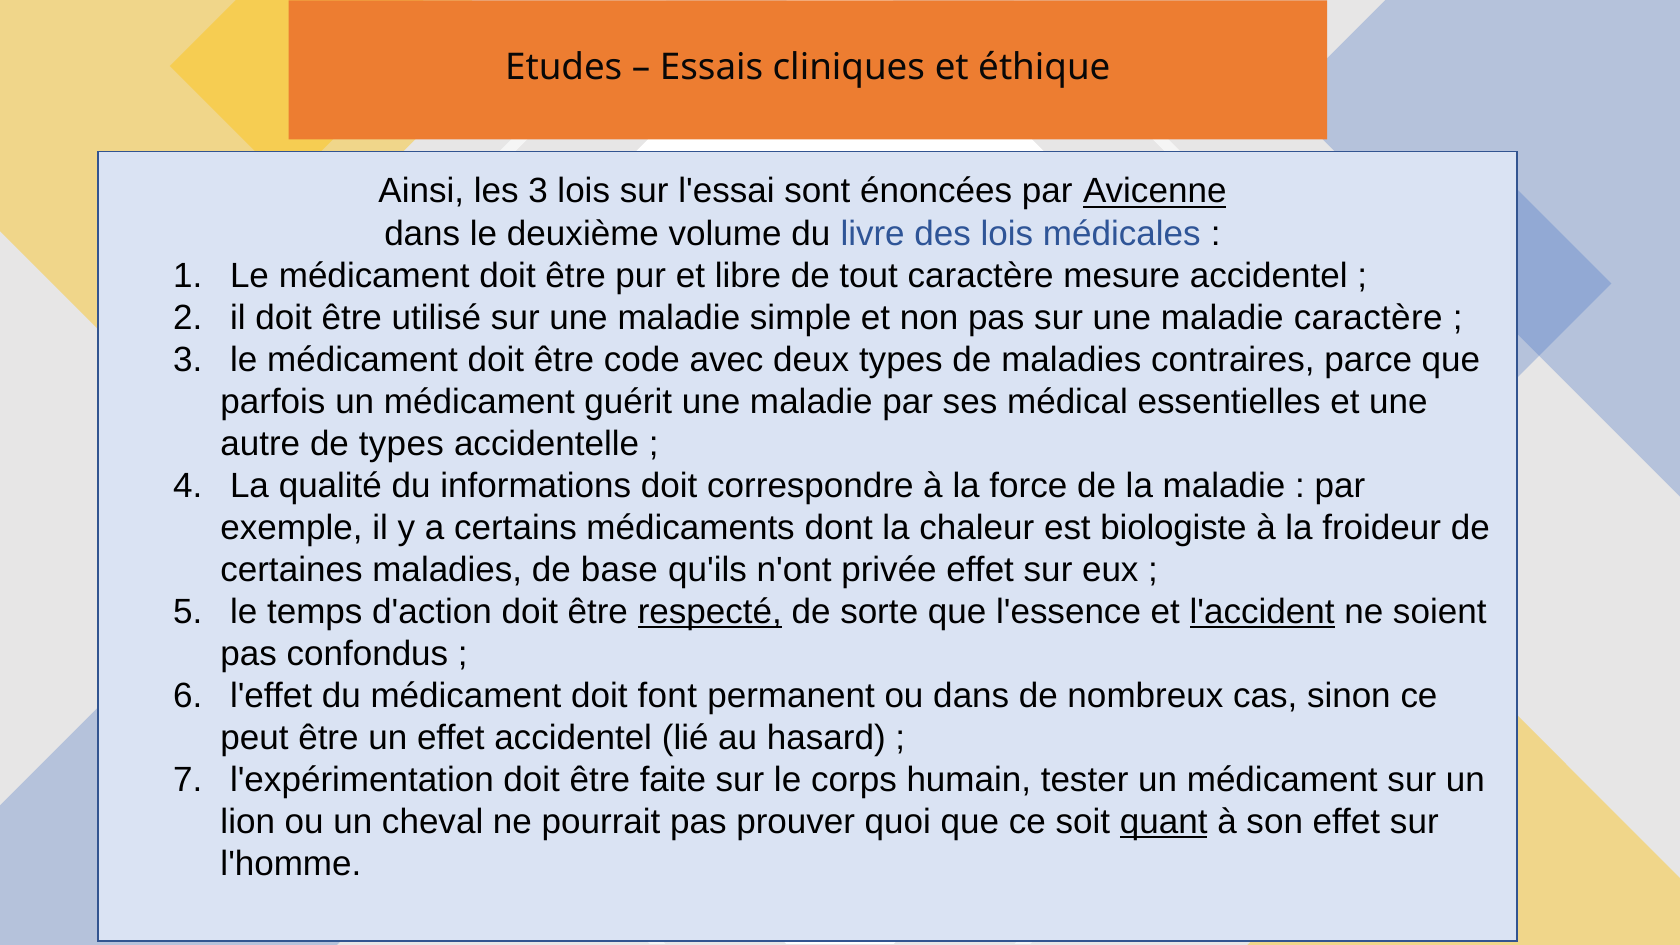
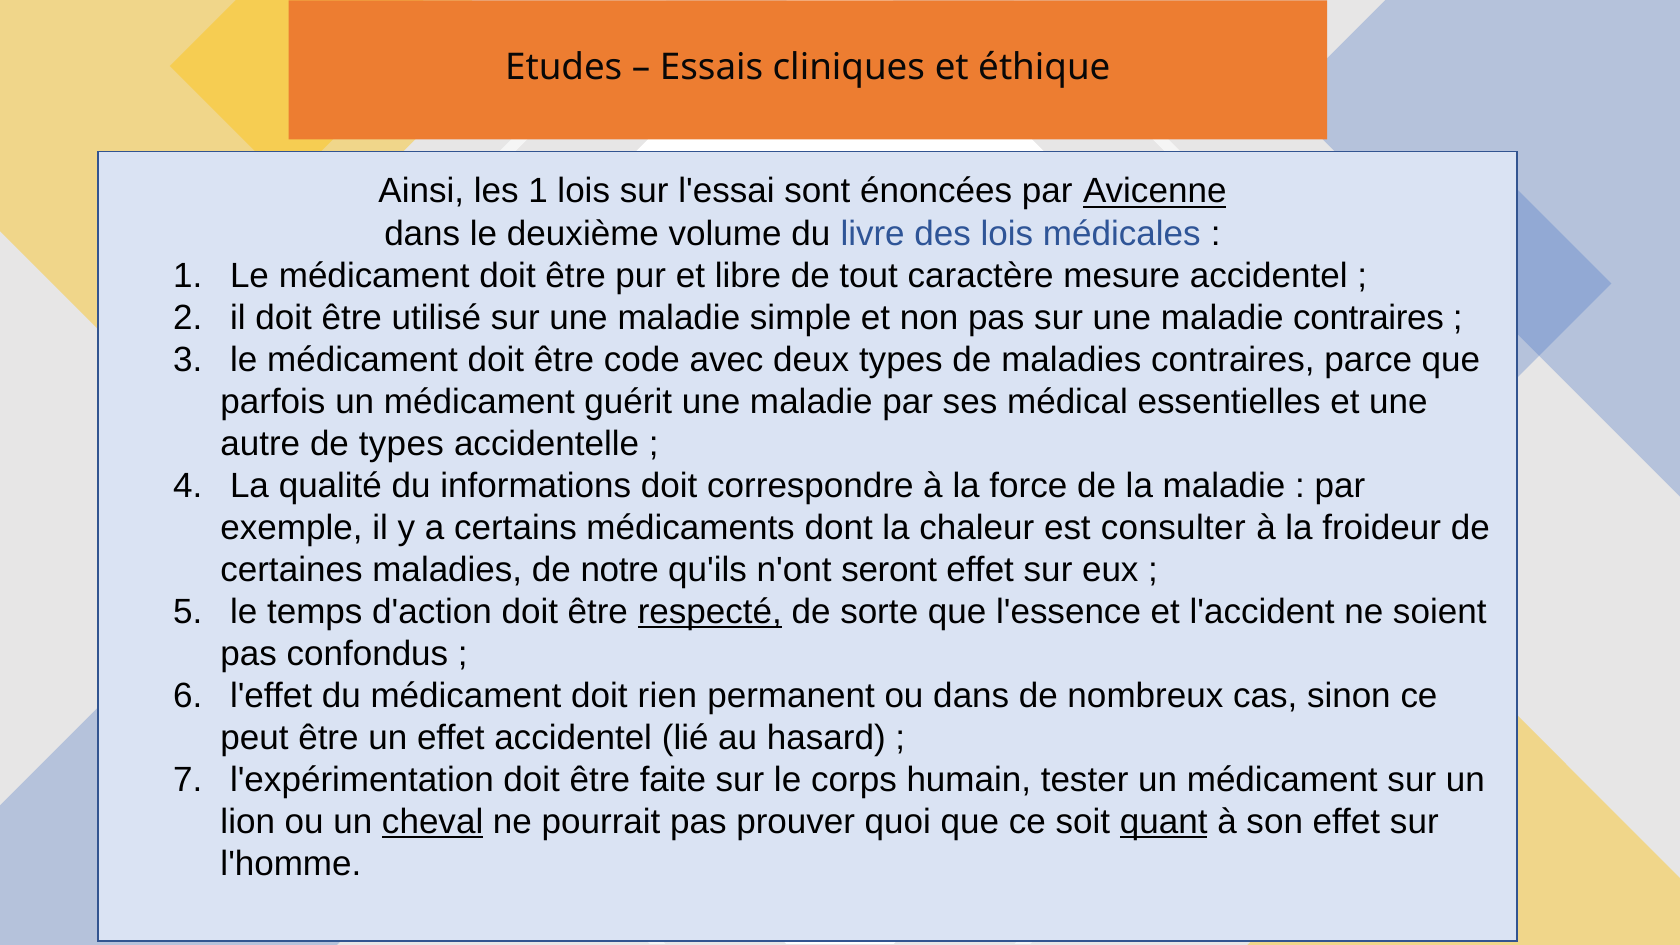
les 3: 3 -> 1 (538, 191)
maladie caractère: caractère -> contraires (1369, 317)
biologiste: biologiste -> consulter (1173, 528)
base: base -> notre (620, 570)
privée: privée -> seront (889, 570)
l'accident underline: present -> none (1262, 612)
font: font -> rien (667, 696)
cheval underline: none -> present (433, 822)
